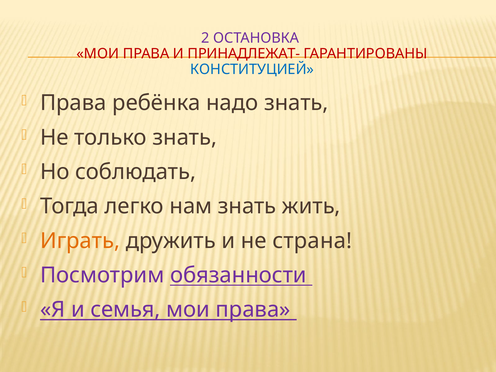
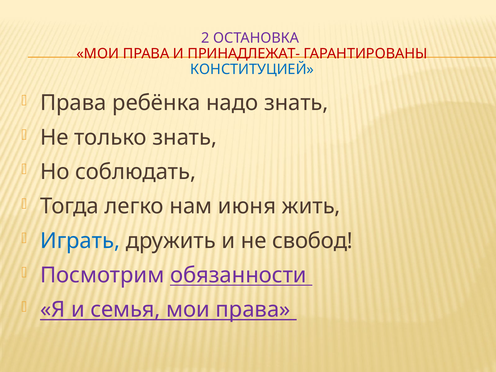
нам знать: знать -> июня (247, 206)
Играть colour: orange -> blue (80, 241)
страна: страна -> свобод (313, 241)
